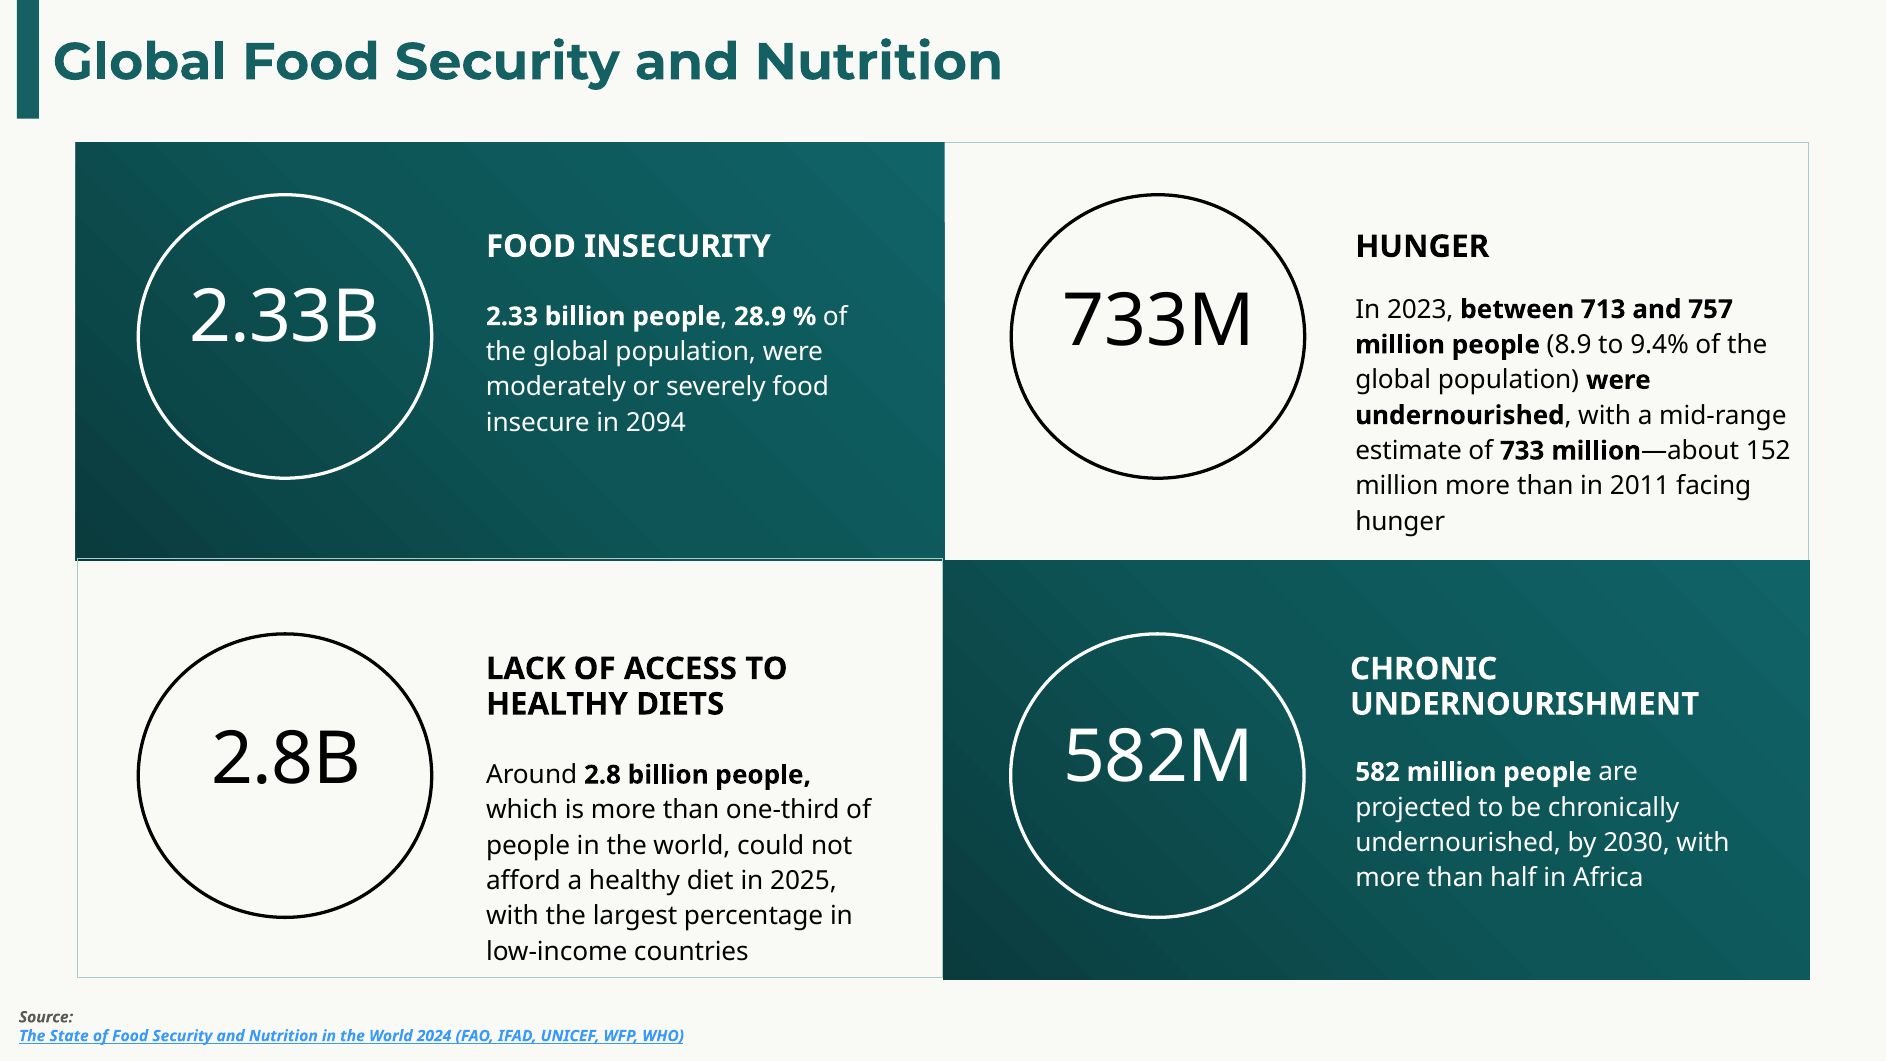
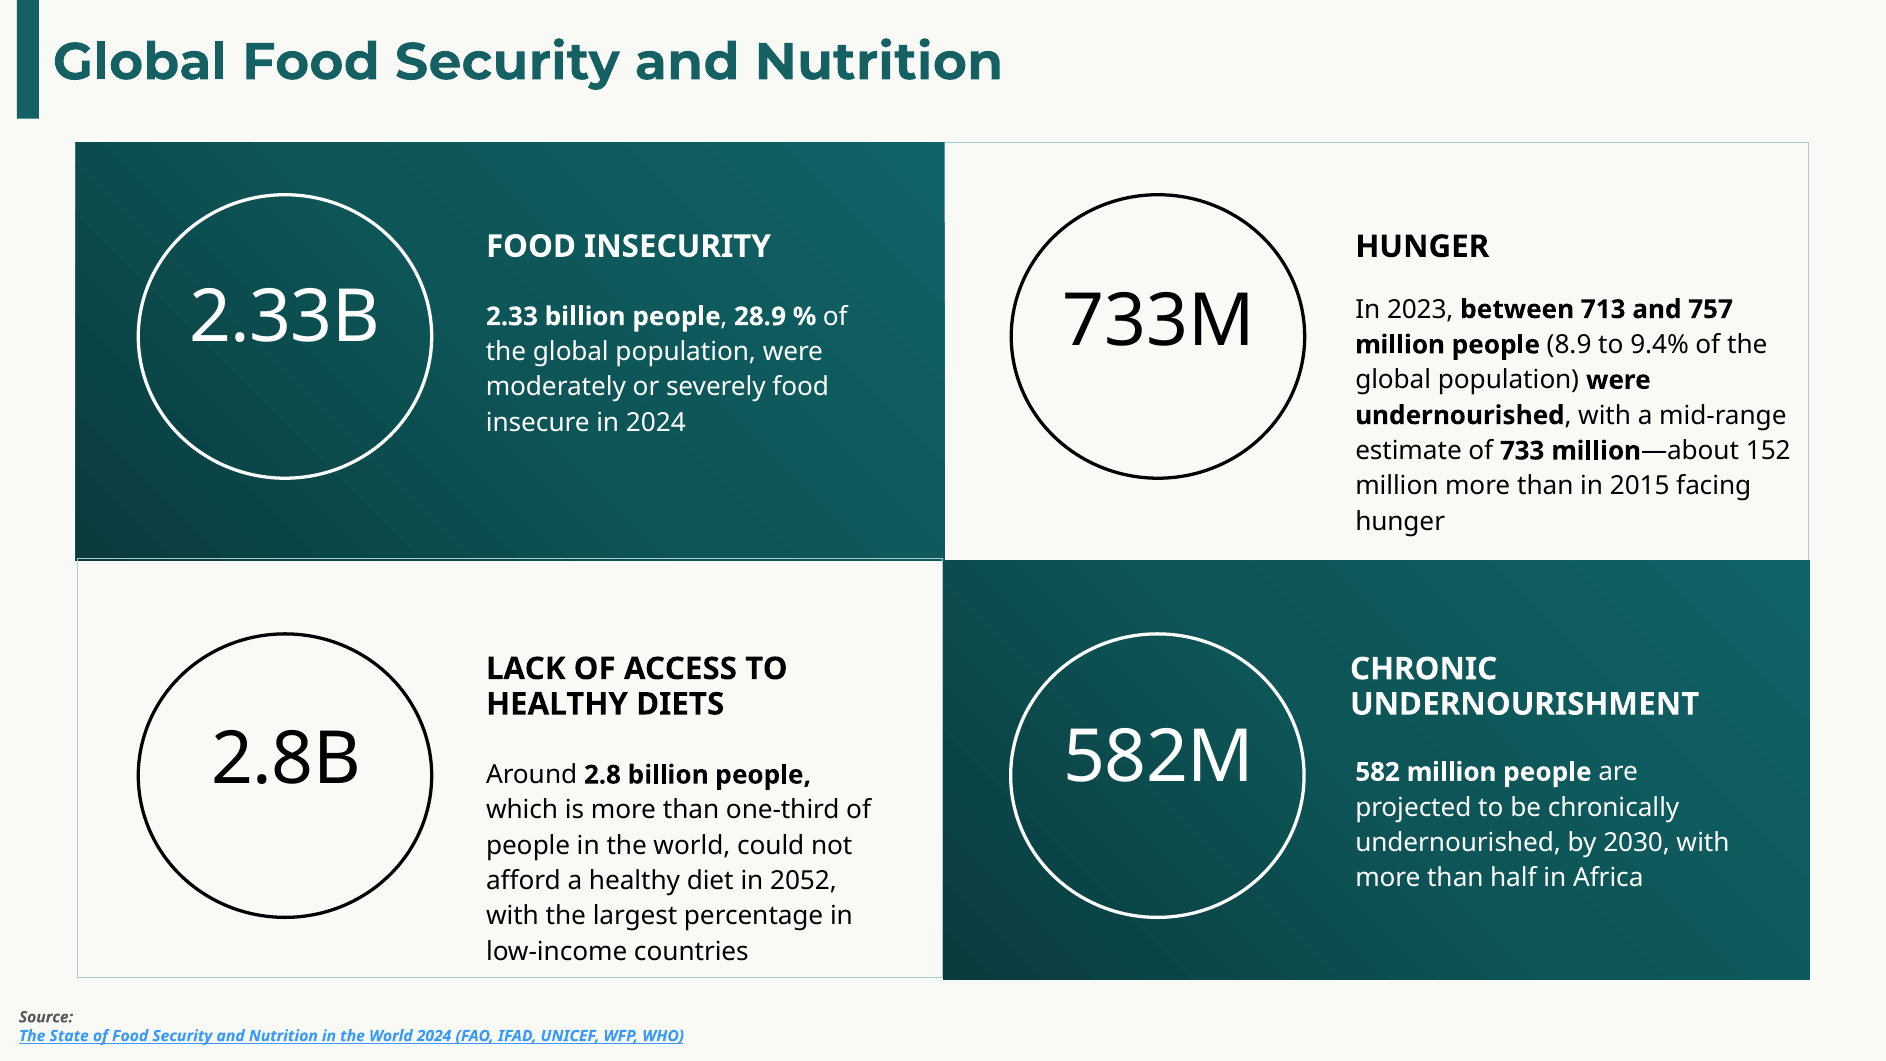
in 2094: 2094 -> 2024 (656, 423)
2011: 2011 -> 2015 (1640, 486)
2025: 2025 -> 2052 (803, 881)
